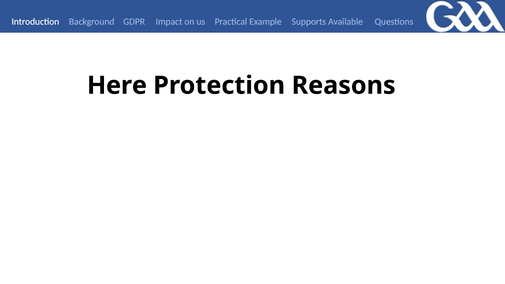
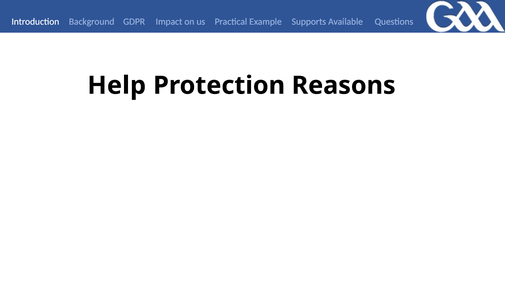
Here: Here -> Help (117, 85)
